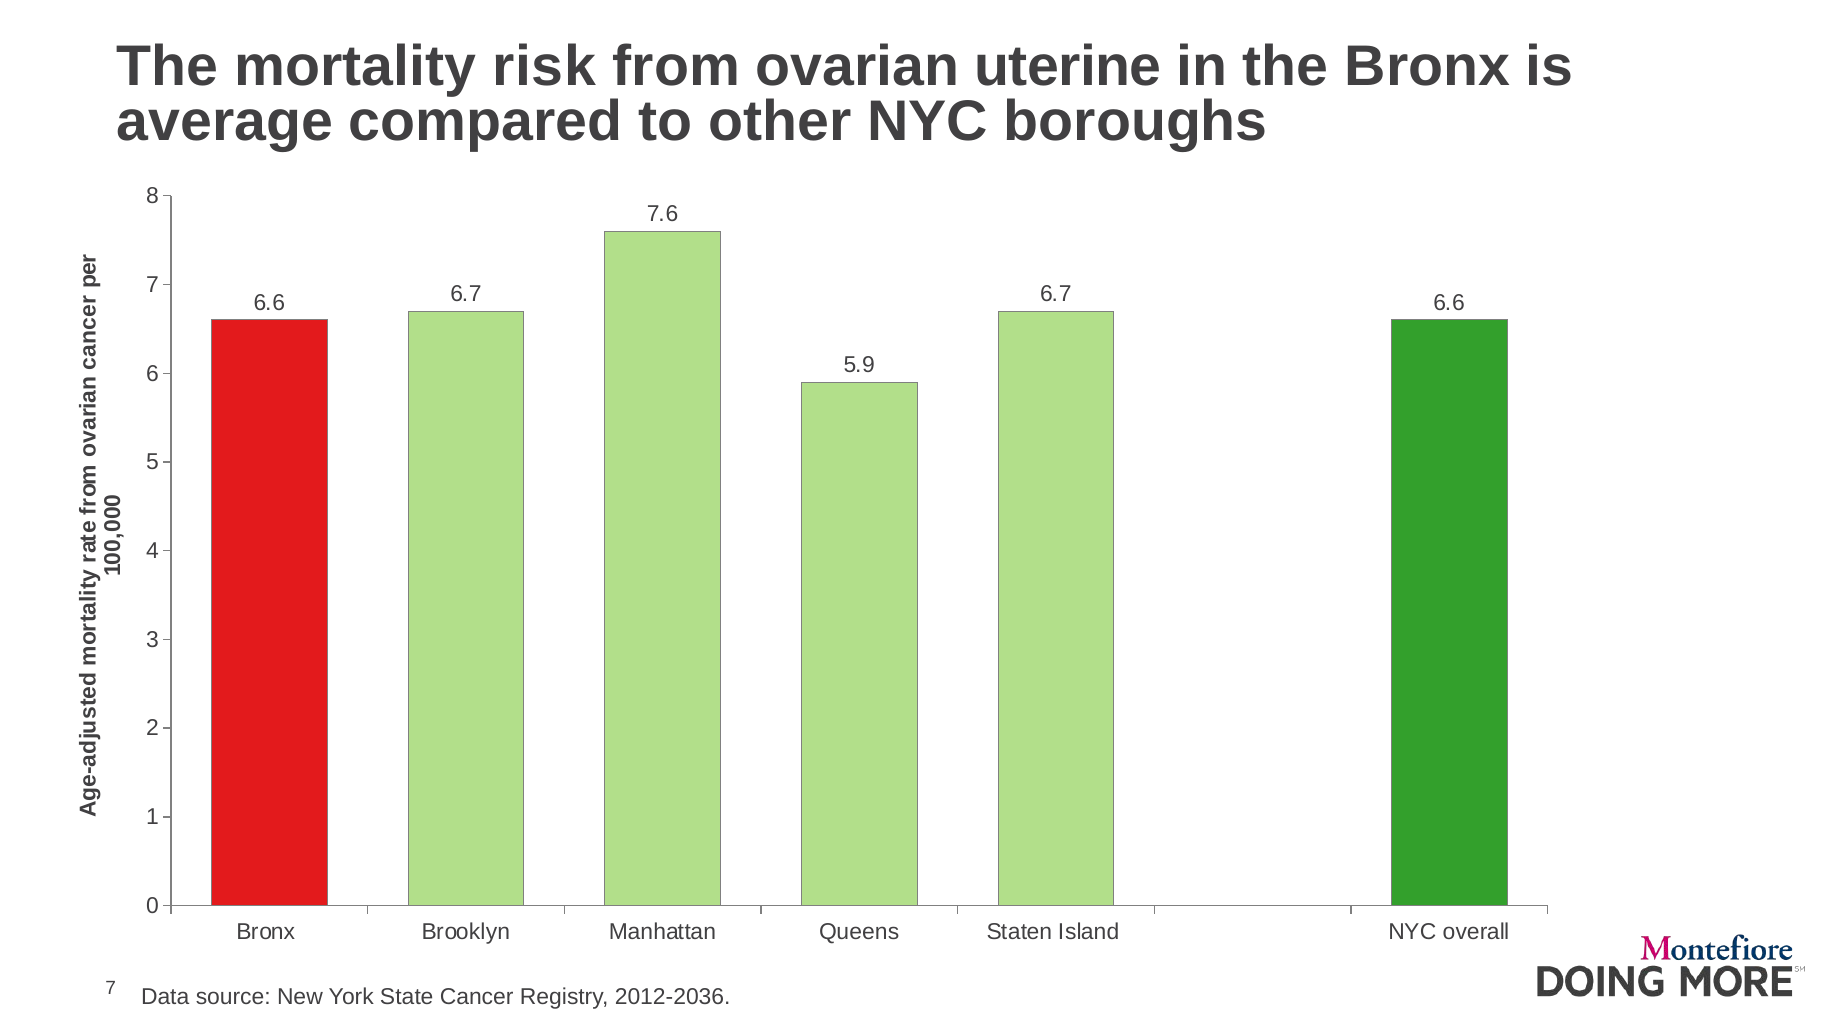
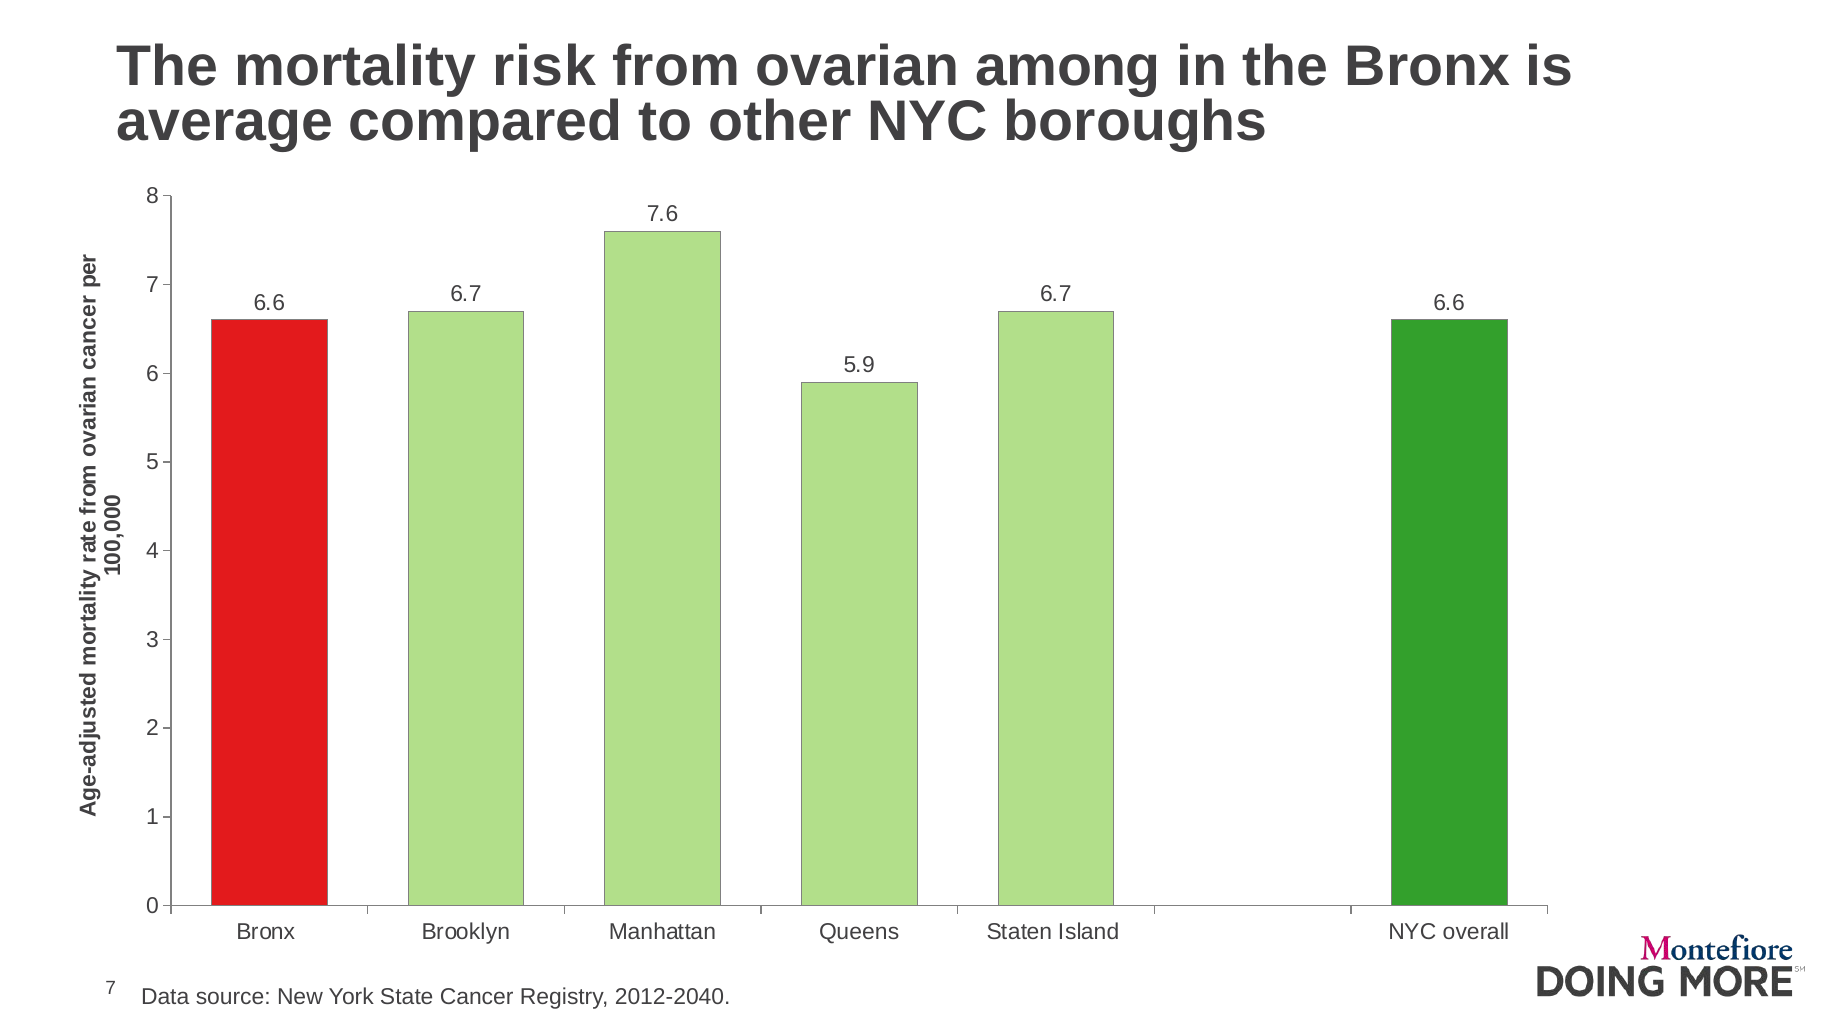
uterine: uterine -> among (1068, 67)
2012-2036: 2012-2036 -> 2012-2040 (673, 998)
